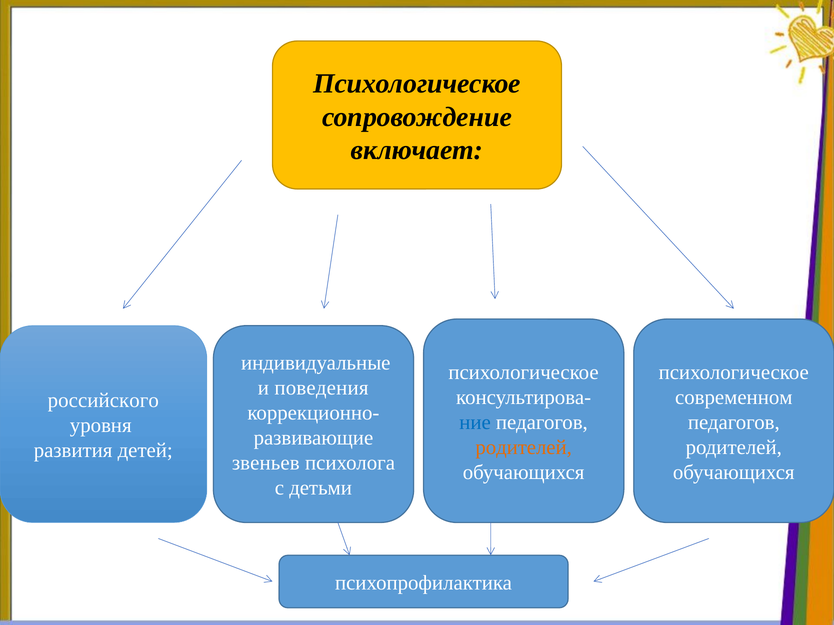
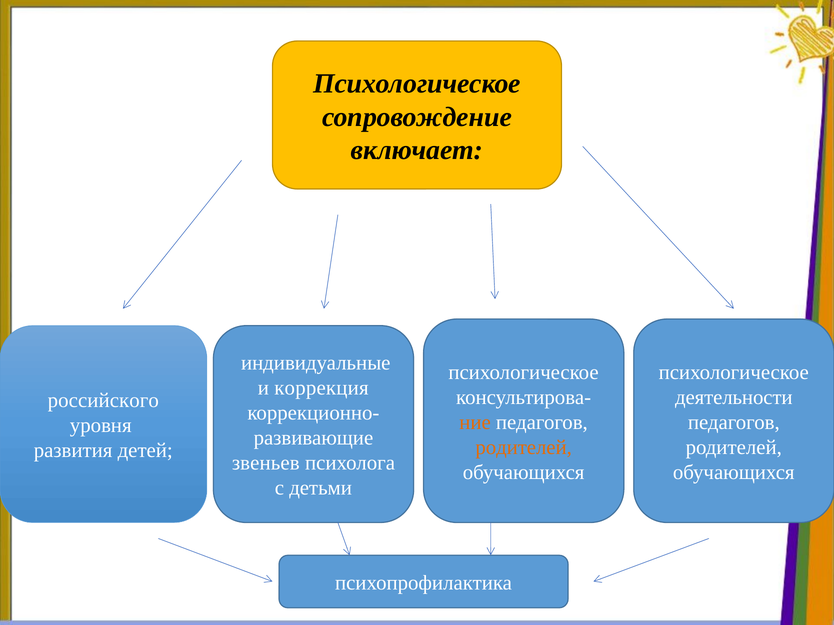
поведения: поведения -> коррекция (321, 388)
современном: современном -> деятельности (734, 398)
ние colour: blue -> orange (475, 423)
